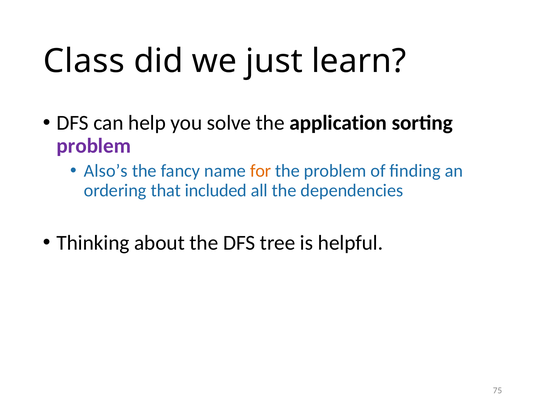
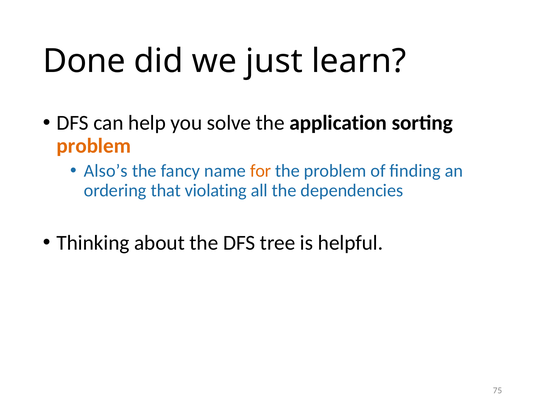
Class: Class -> Done (84, 61)
problem colour: purple -> orange (94, 146)
included: included -> violating (216, 190)
